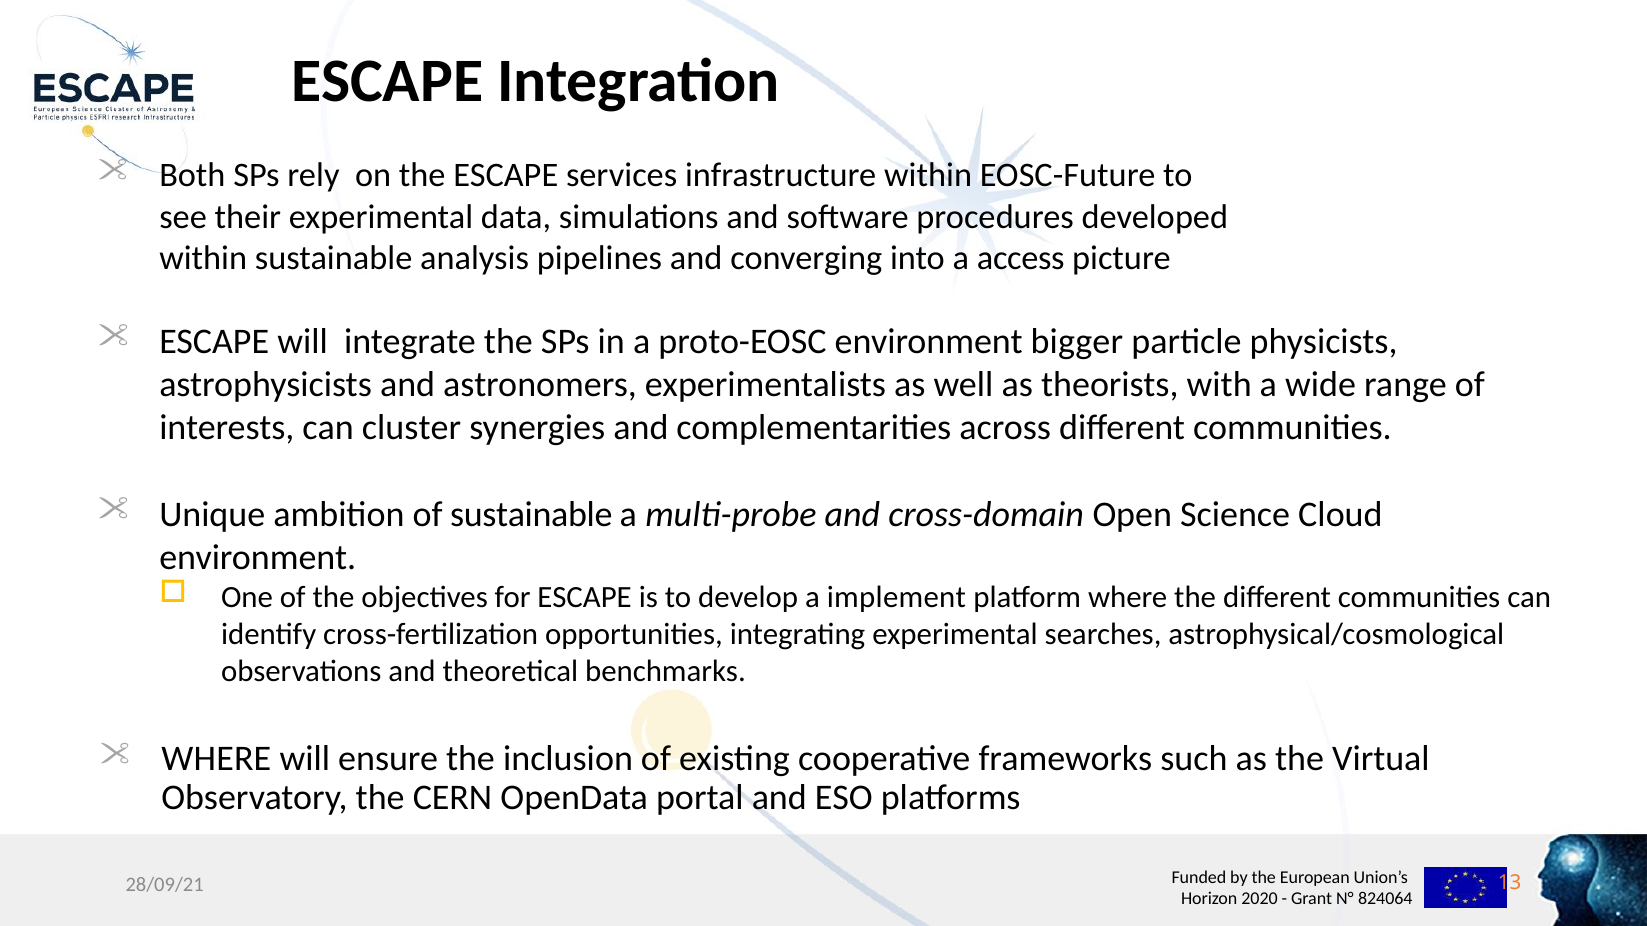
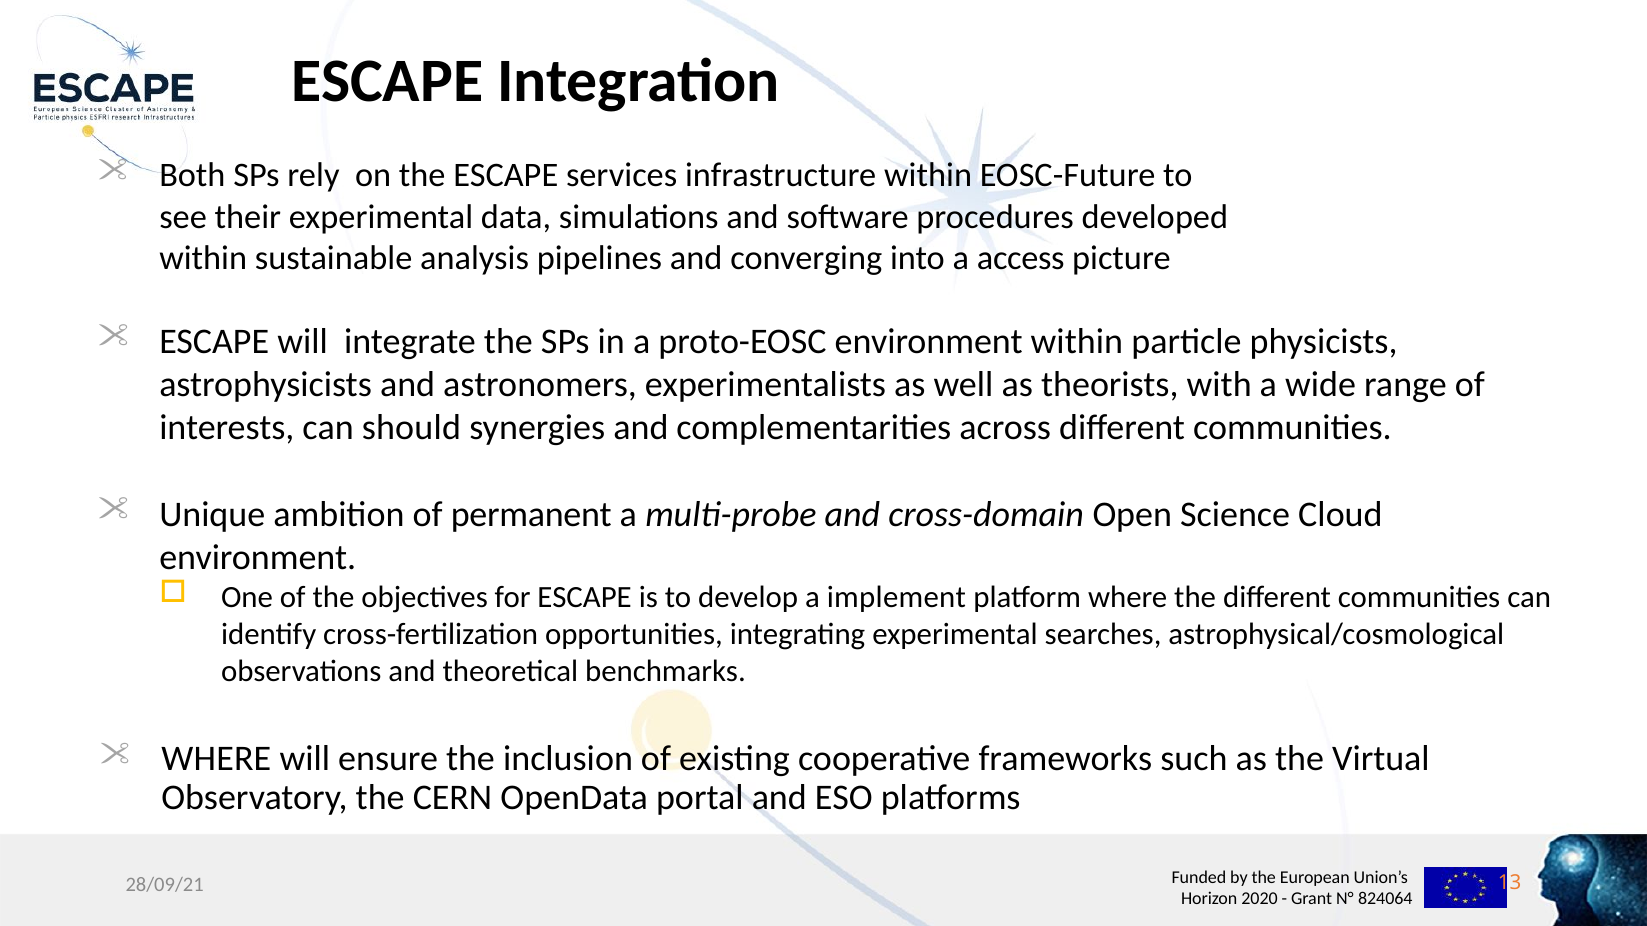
environment bigger: bigger -> within (1077, 342)
cluster: cluster -> should (411, 428)
of sustainable: sustainable -> permanent (531, 515)
